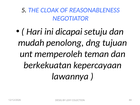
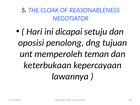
mudah: mudah -> oposisi (31, 43)
berkekuatan: berkekuatan -> keterbukaan (48, 65)
